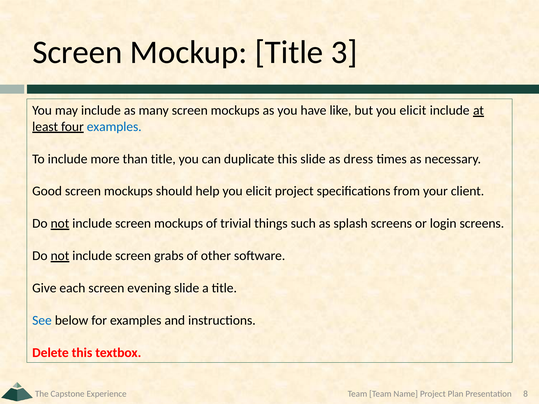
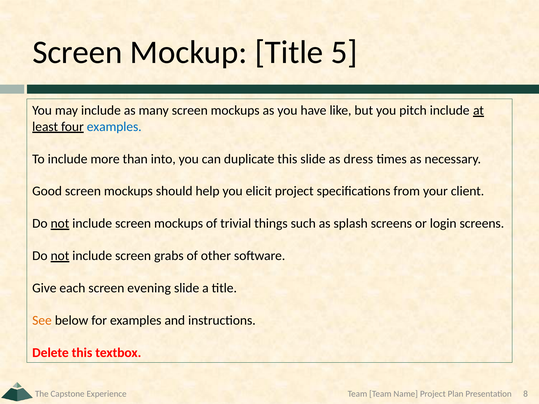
3: 3 -> 5 (344, 52)
but you elicit: elicit -> pitch (413, 110)
than title: title -> into (163, 159)
See colour: blue -> orange (42, 321)
